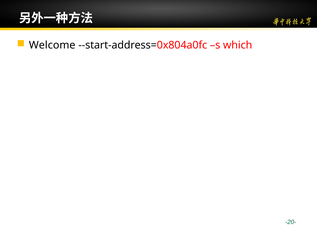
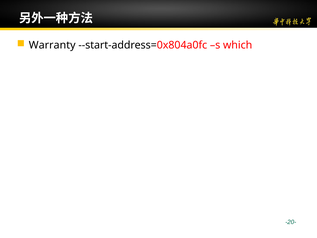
Welcome: Welcome -> Warranty (52, 45)
